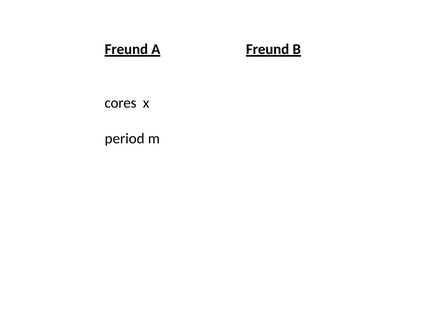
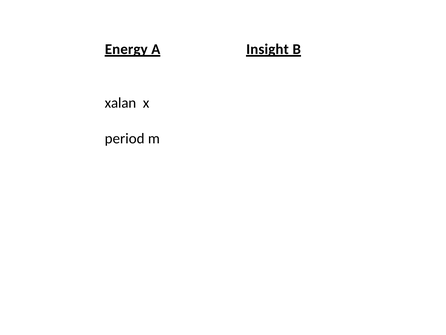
Freund: Freund -> Energy (126, 49)
Freund: Freund -> Insight (267, 49)
cores: cores -> xalan (120, 103)
